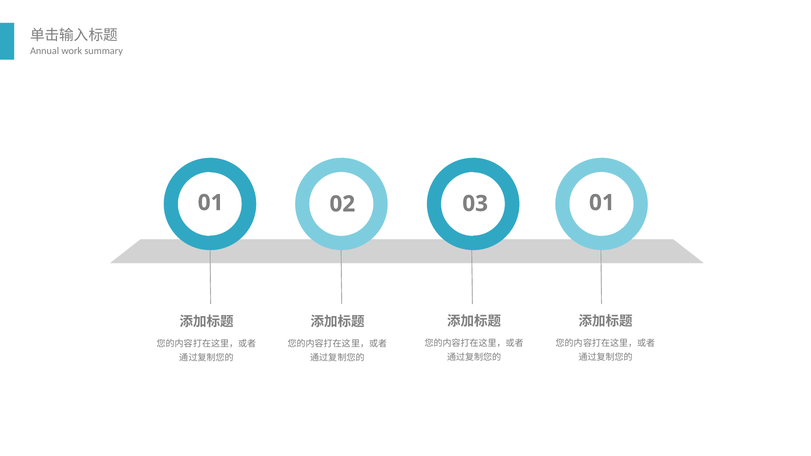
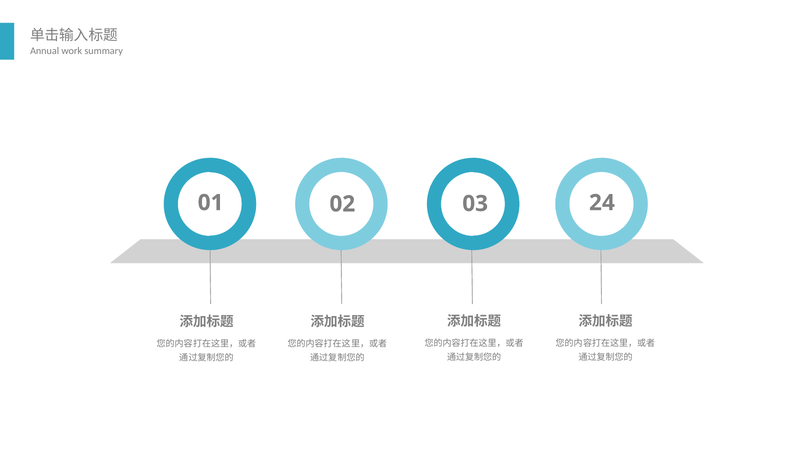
03 01: 01 -> 24 (602, 203)
